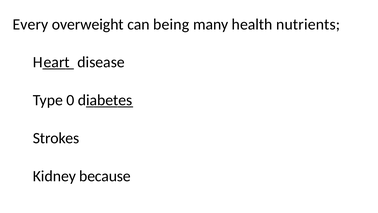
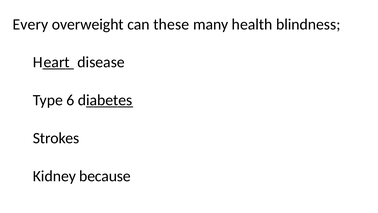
being: being -> these (171, 24)
nutrients: nutrients -> blindness (308, 24)
0: 0 -> 6 (70, 100)
